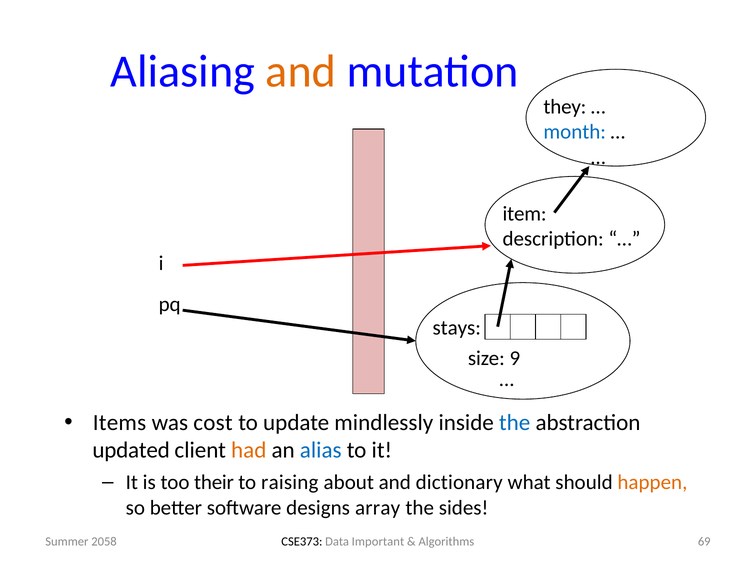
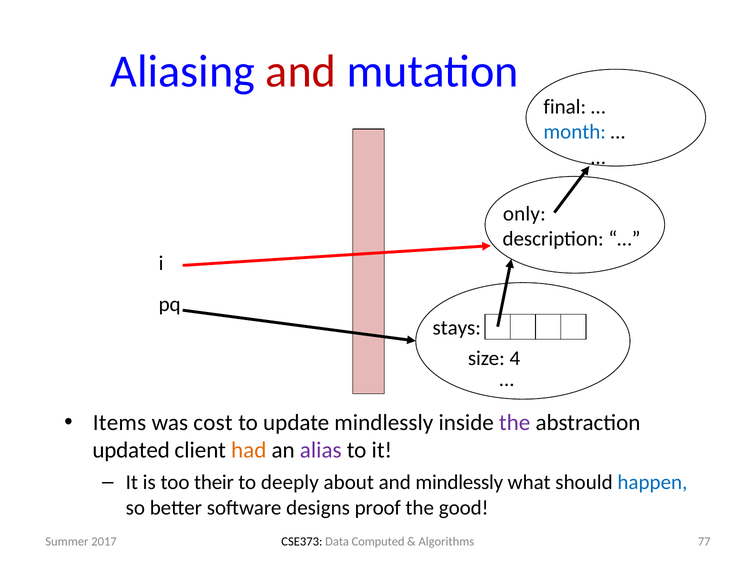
and colour: orange -> red (301, 72)
they: they -> final (565, 107)
item: item -> only (524, 214)
9: 9 -> 4 (515, 358)
the colour: blue -> purple (515, 422)
alias colour: blue -> purple (321, 450)
raising: raising -> deeply (290, 482)
and dictionary: dictionary -> mindlessly (459, 482)
happen colour: orange -> blue (652, 482)
array: array -> proof (378, 508)
sides: sides -> good (464, 508)
Important: Important -> Computed (378, 541)
69: 69 -> 77 (704, 541)
2058: 2058 -> 2017 (104, 541)
